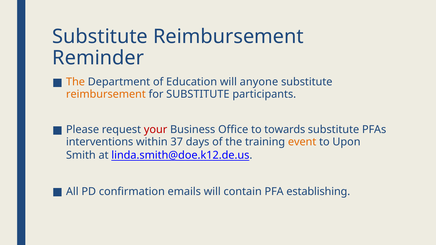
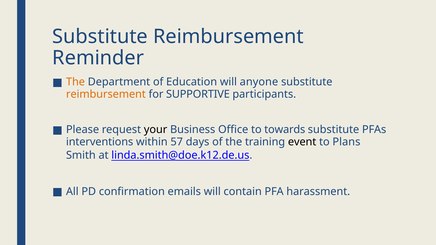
for SUBSTITUTE: SUBSTITUTE -> SUPPORTIVE (198, 94)
your colour: red -> black (156, 130)
37: 37 -> 57 (177, 142)
event colour: orange -> black (302, 142)
Upon: Upon -> Plans (346, 142)
establishing: establishing -> harassment (318, 192)
